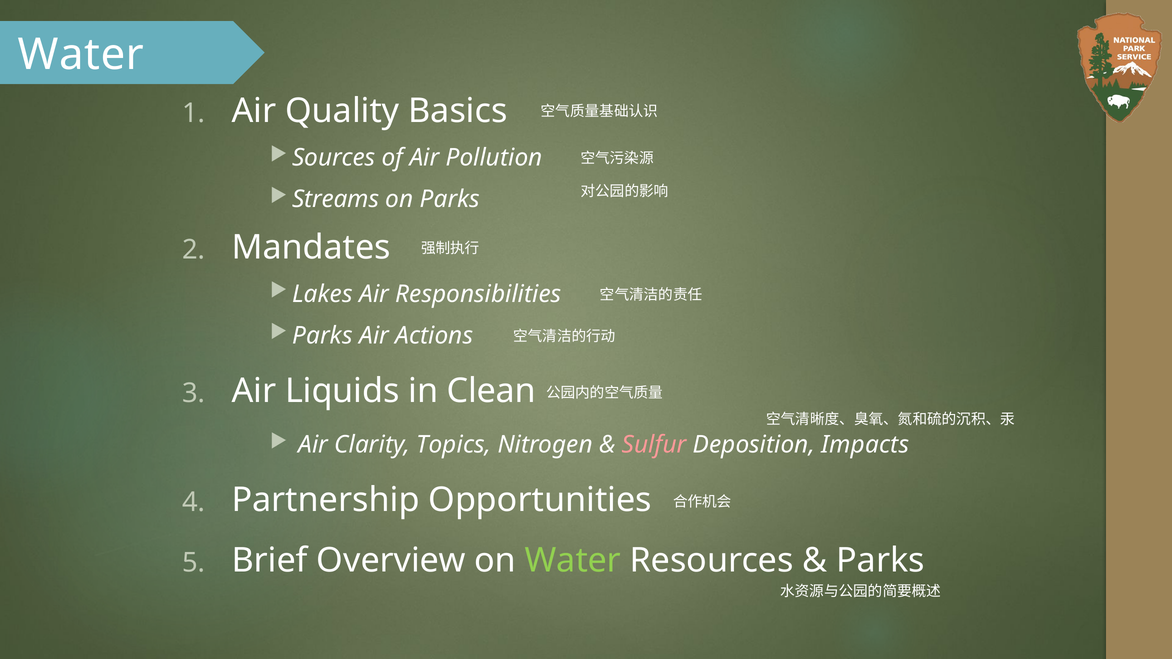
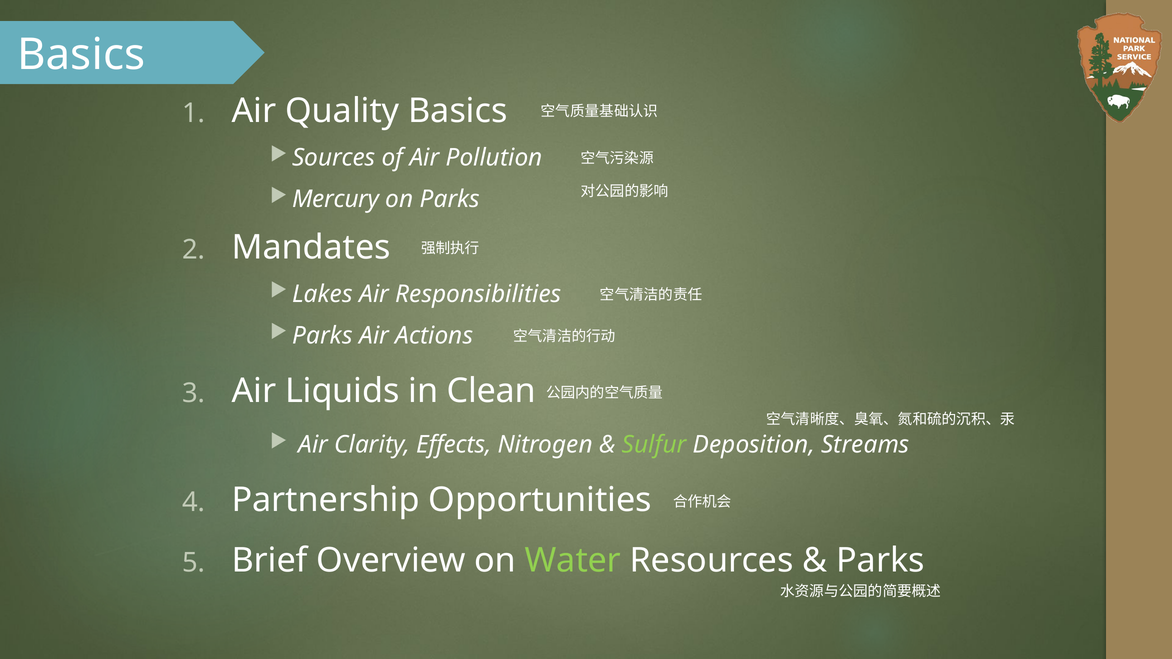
Water: Water -> Basics (81, 55)
Streams: Streams -> Mercury (336, 199)
Topics: Topics -> Effects (454, 445)
Sulfur colour: pink -> light green (654, 445)
Impacts: Impacts -> Streams (865, 445)
